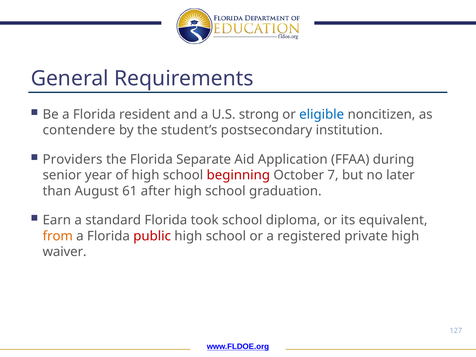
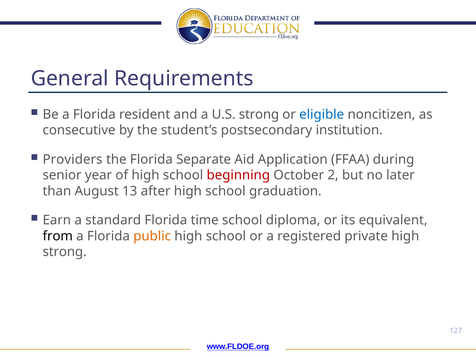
contendere: contendere -> consecutive (79, 130)
7: 7 -> 2 (333, 175)
61: 61 -> 13 (130, 191)
took: took -> time (205, 220)
from colour: orange -> black (58, 236)
public colour: red -> orange (152, 236)
waiver: waiver -> strong (65, 252)
